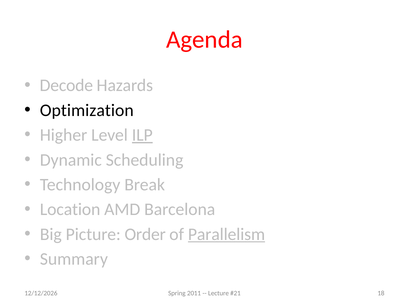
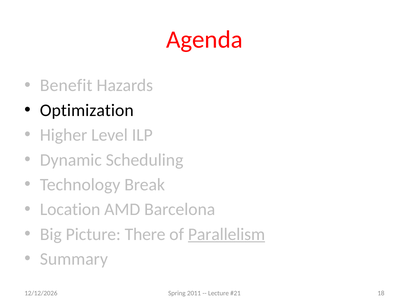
Decode: Decode -> Benefit (66, 85)
ILP underline: present -> none (142, 135)
Order: Order -> There (145, 234)
